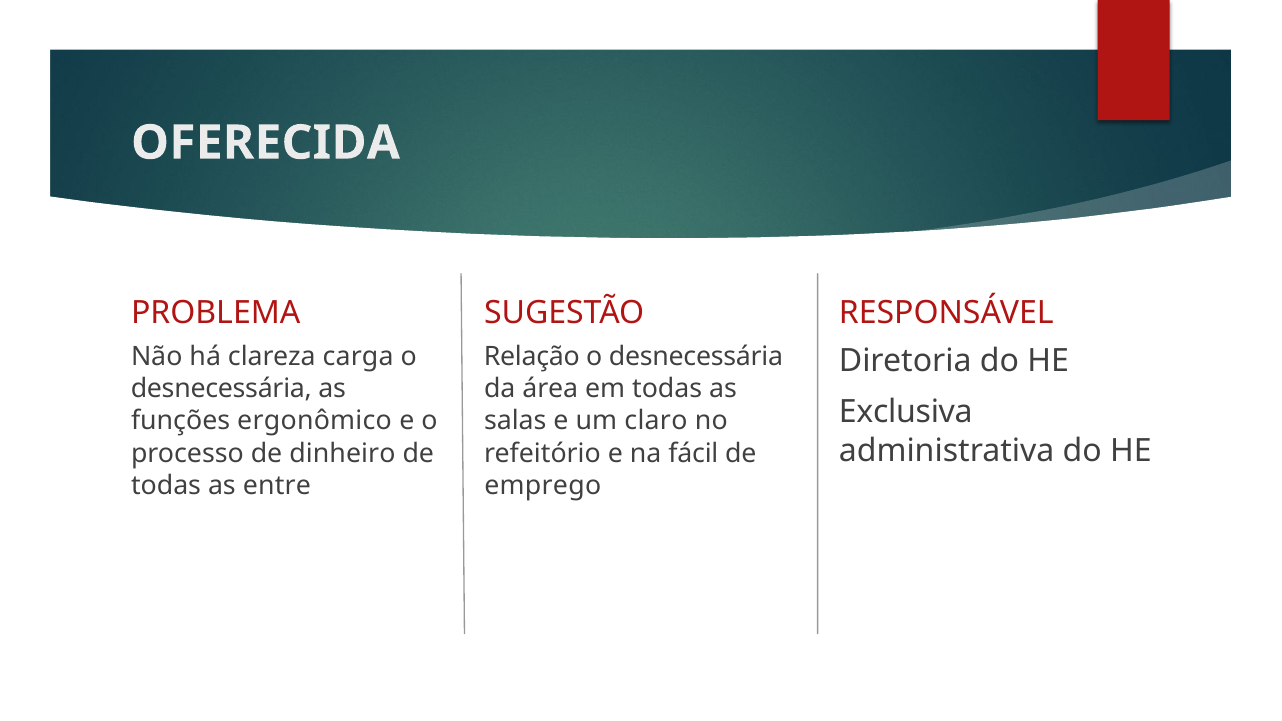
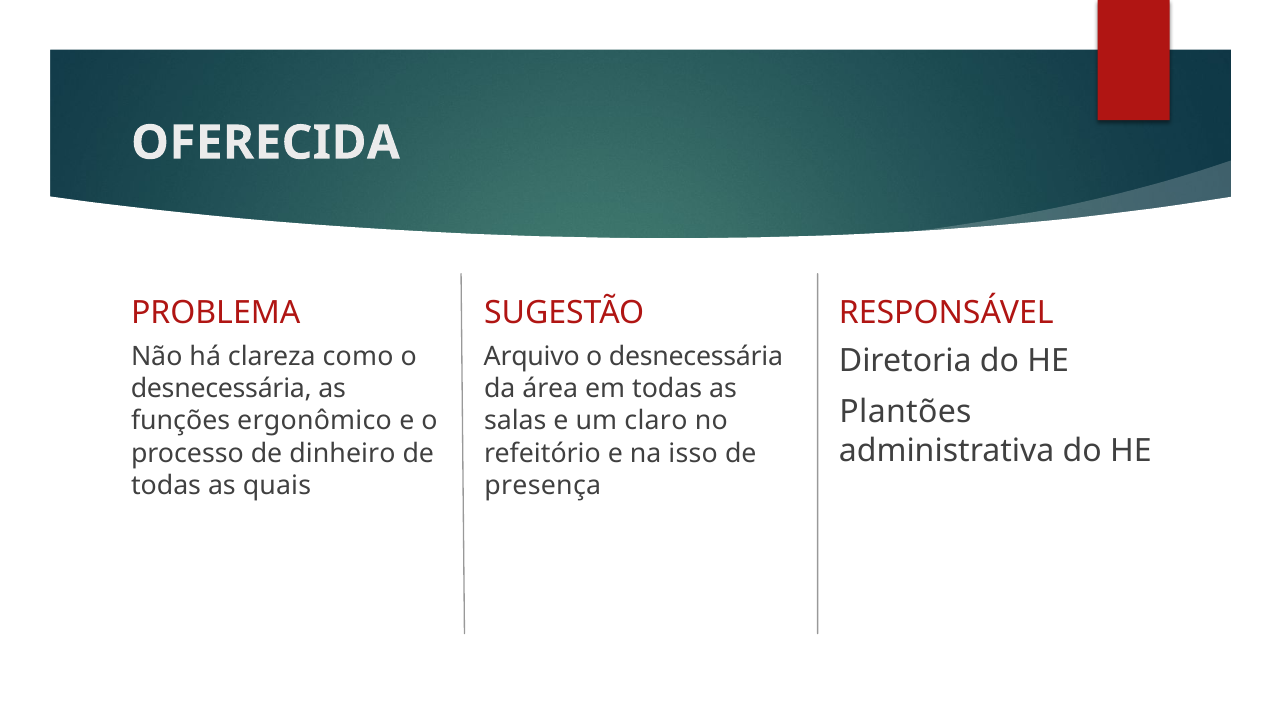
carga: carga -> como (358, 357)
Relação: Relação -> Arquivo (532, 357)
Exclusiva: Exclusiva -> Plantões (906, 412)
fácil: fácil -> isso (693, 453)
entre: entre -> quais (277, 485)
emprego: emprego -> presença (543, 485)
